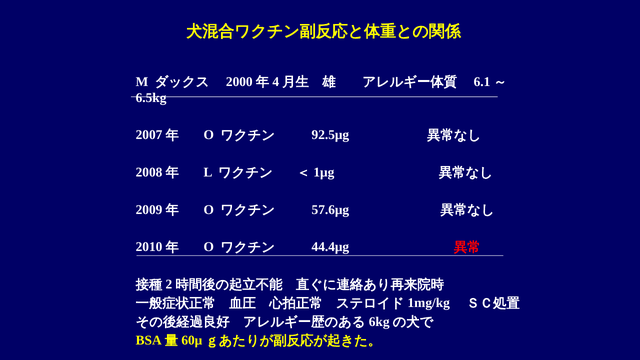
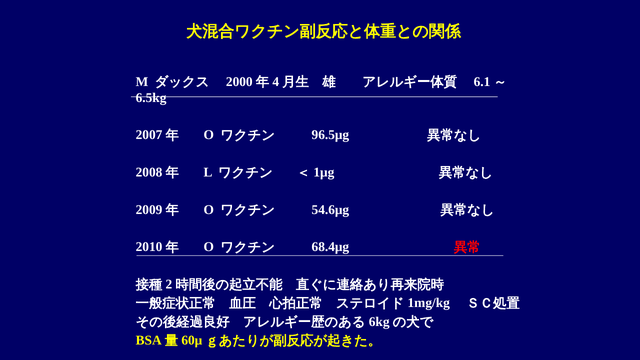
92.5μg: 92.5μg -> 96.5μg (330, 135)
57.6μg: 57.6μg -> 54.6μg (330, 210)
44.4μg: 44.4μg -> 68.4μg (330, 247)
